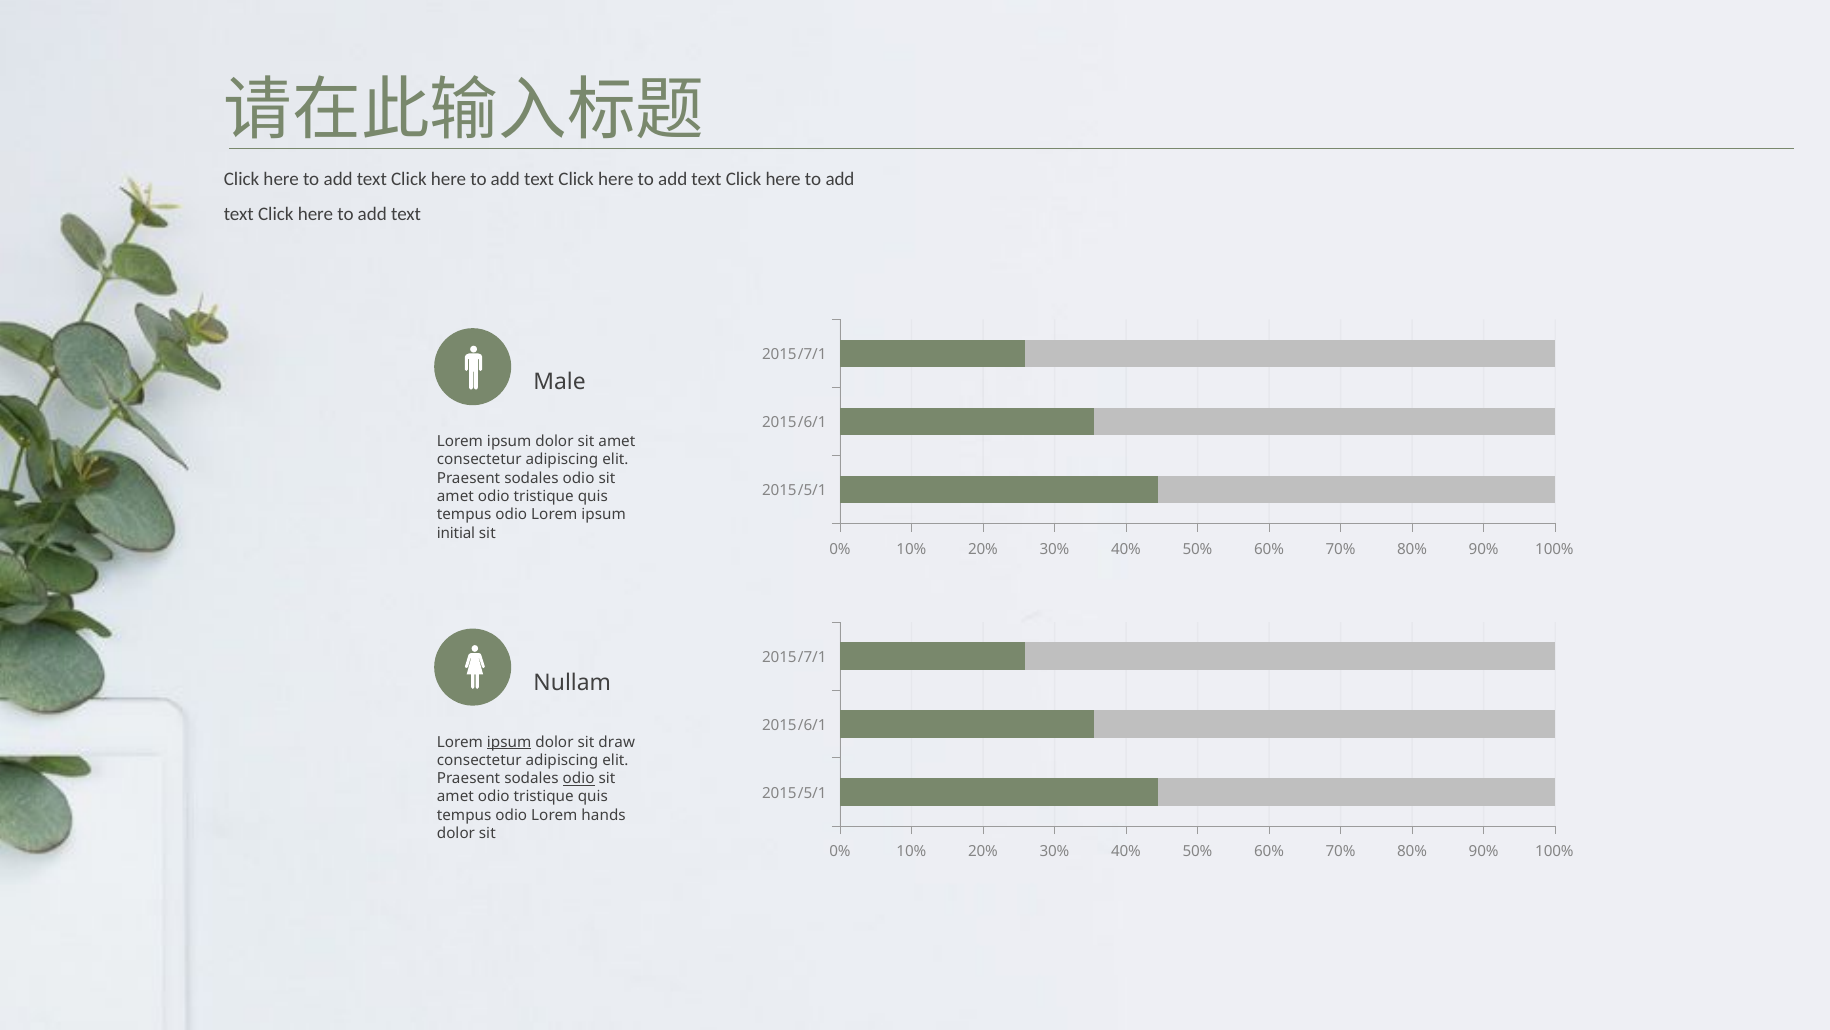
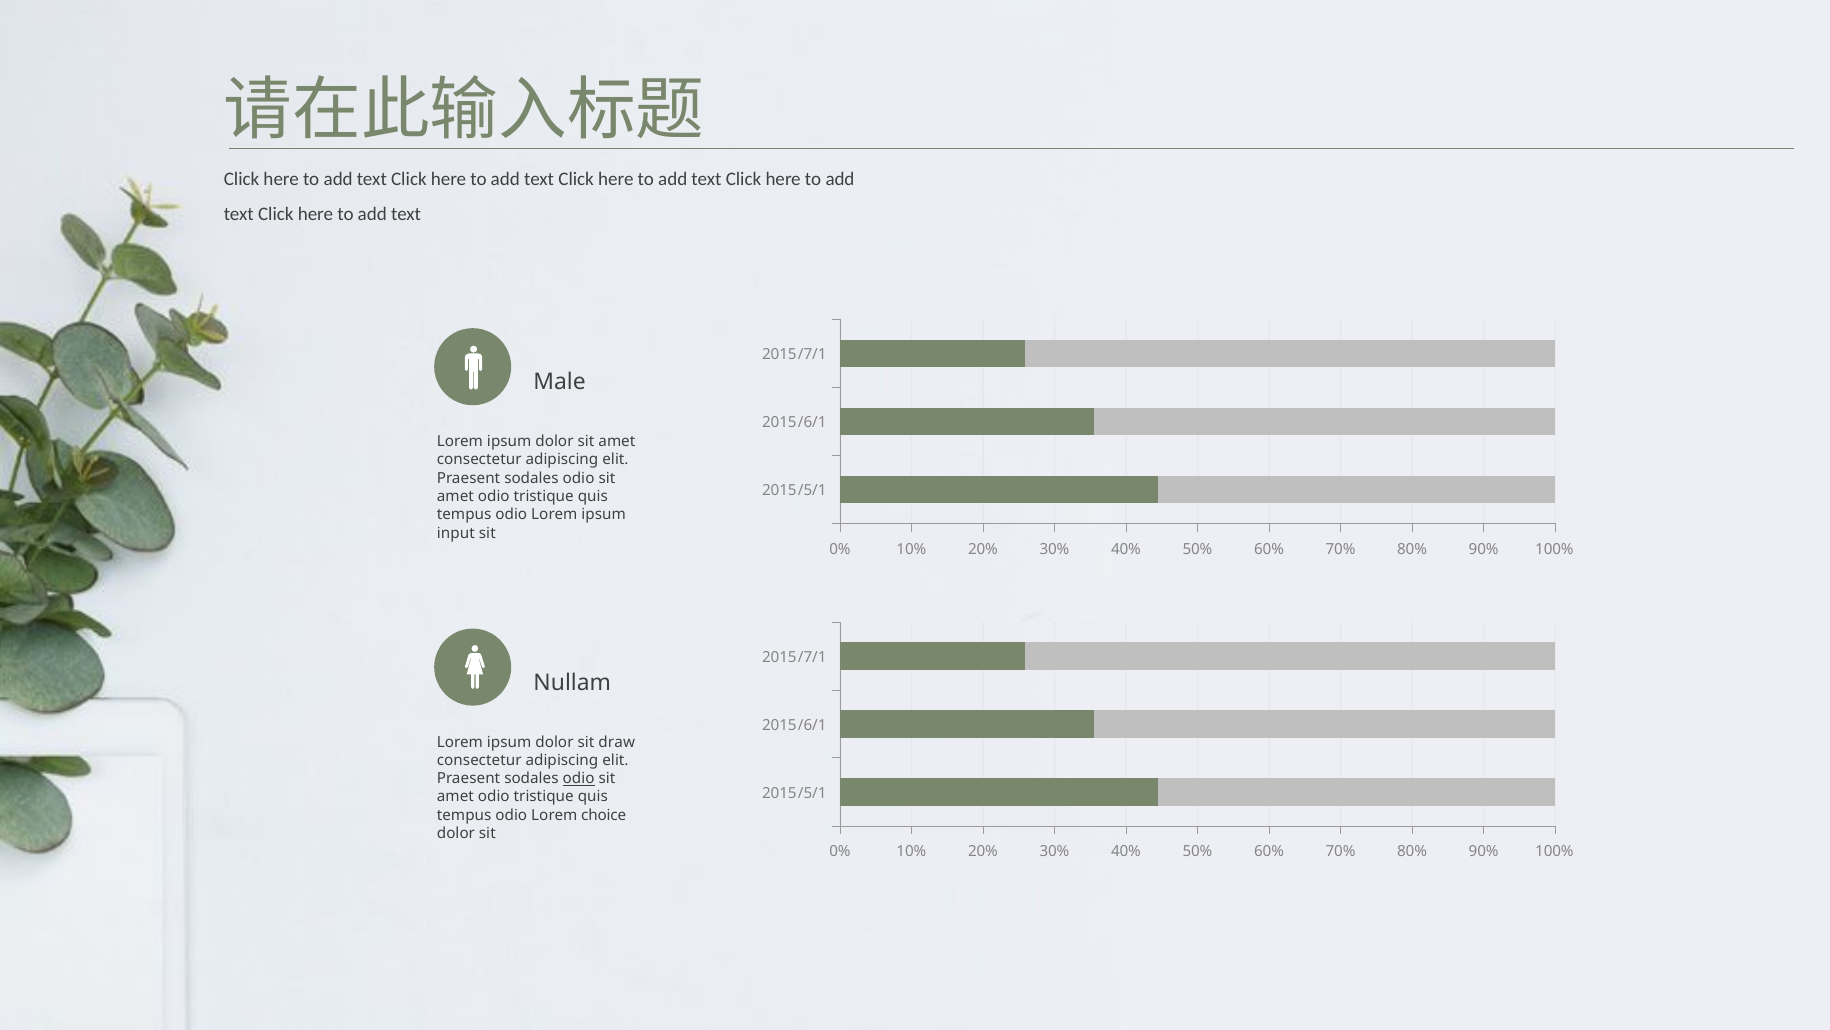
initial: initial -> input (456, 533)
ipsum underline: present -> none (509, 742)
hands: hands -> choice (604, 815)
